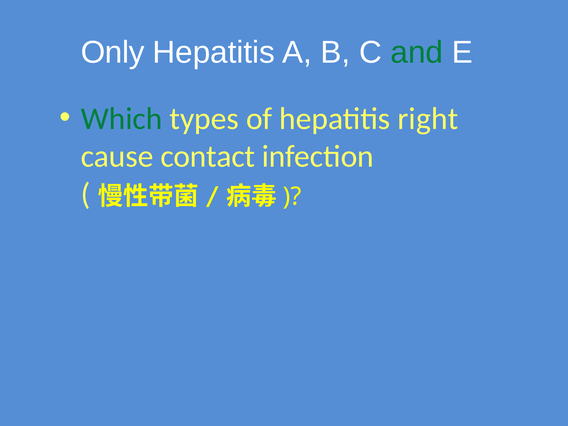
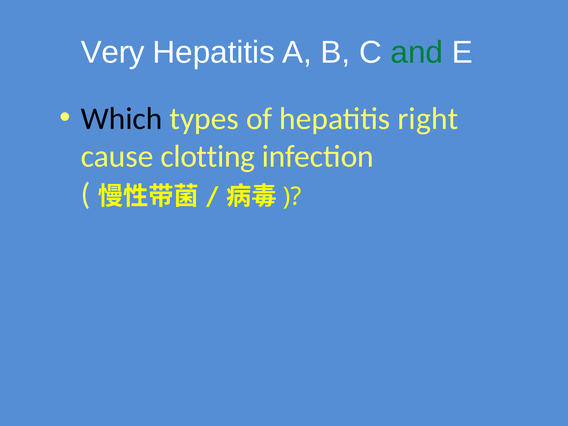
Only: Only -> Very (113, 52)
Which colour: green -> black (122, 119)
contact: contact -> clotting (208, 156)
